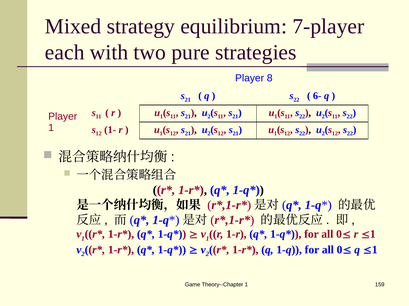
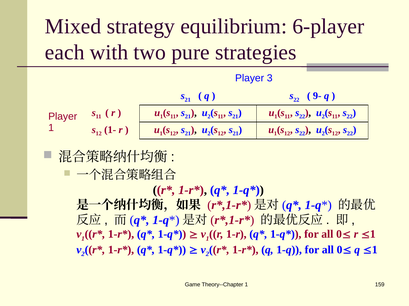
7-player: 7-player -> 6-player (328, 27)
8: 8 -> 3 (270, 78)
6-: 6- -> 9- (317, 96)
